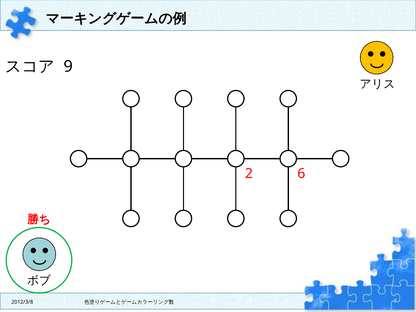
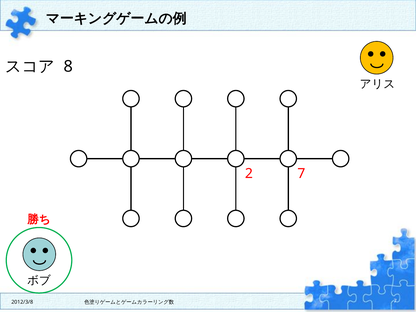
9: 9 -> 8 (68, 66)
2 6: 6 -> 7 (301, 173)
